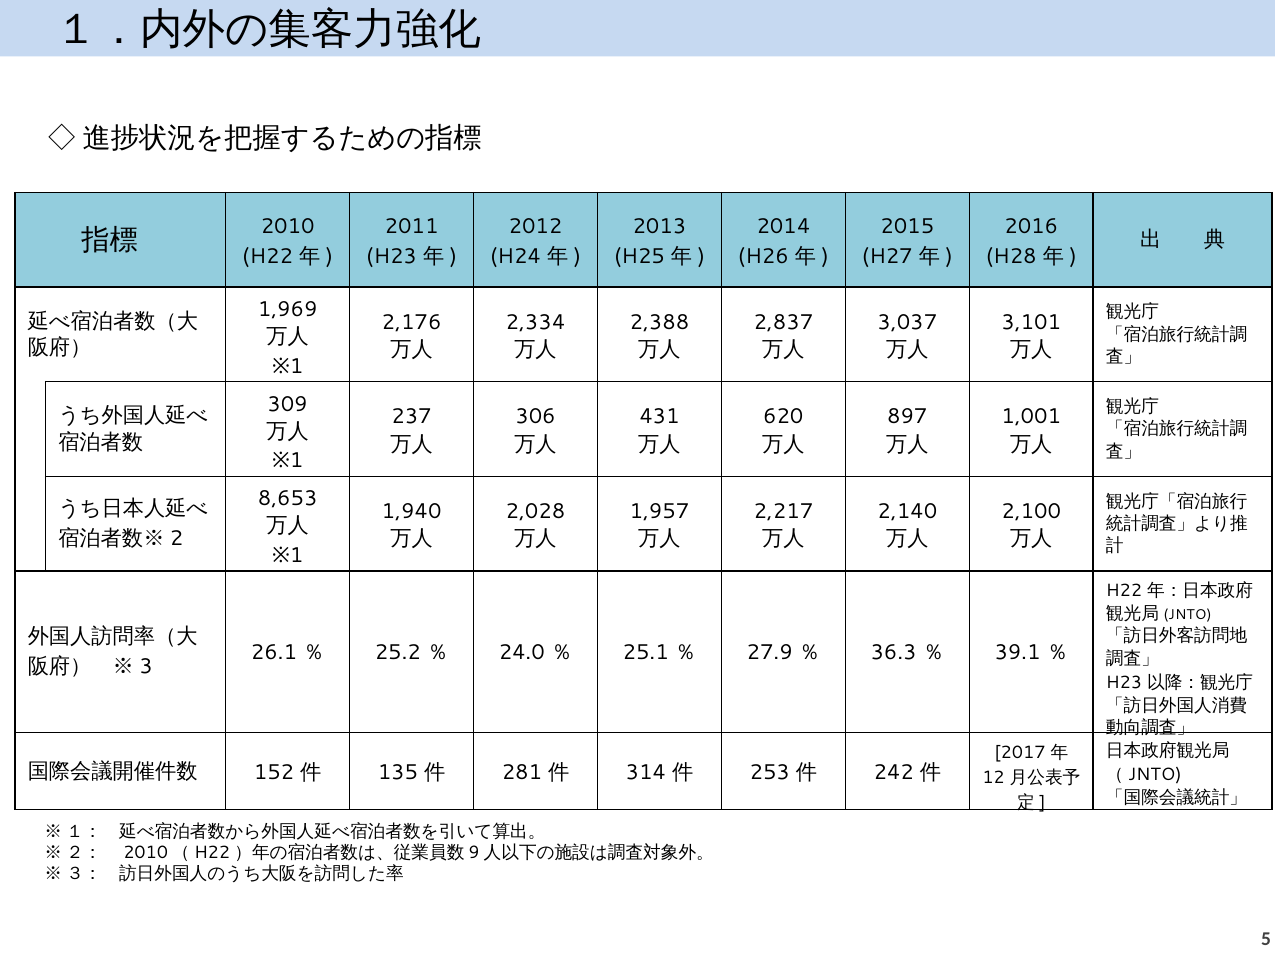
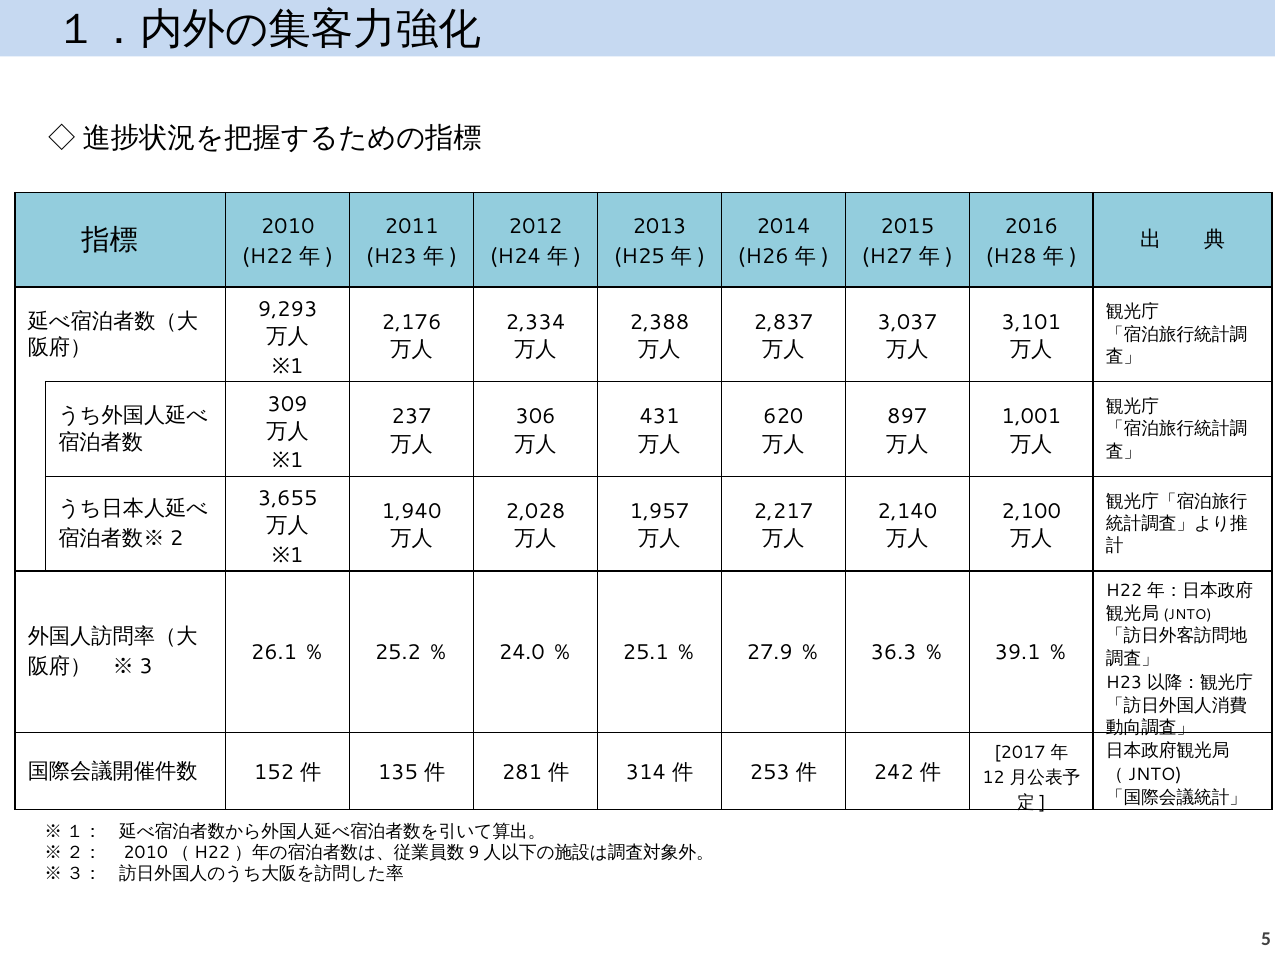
1,969: 1,969 -> 9,293 (288, 309)
8,653: 8,653 -> 3,655 (288, 498)
